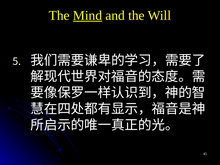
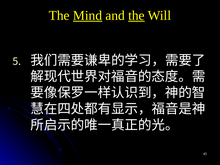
the underline: none -> present (136, 15)
